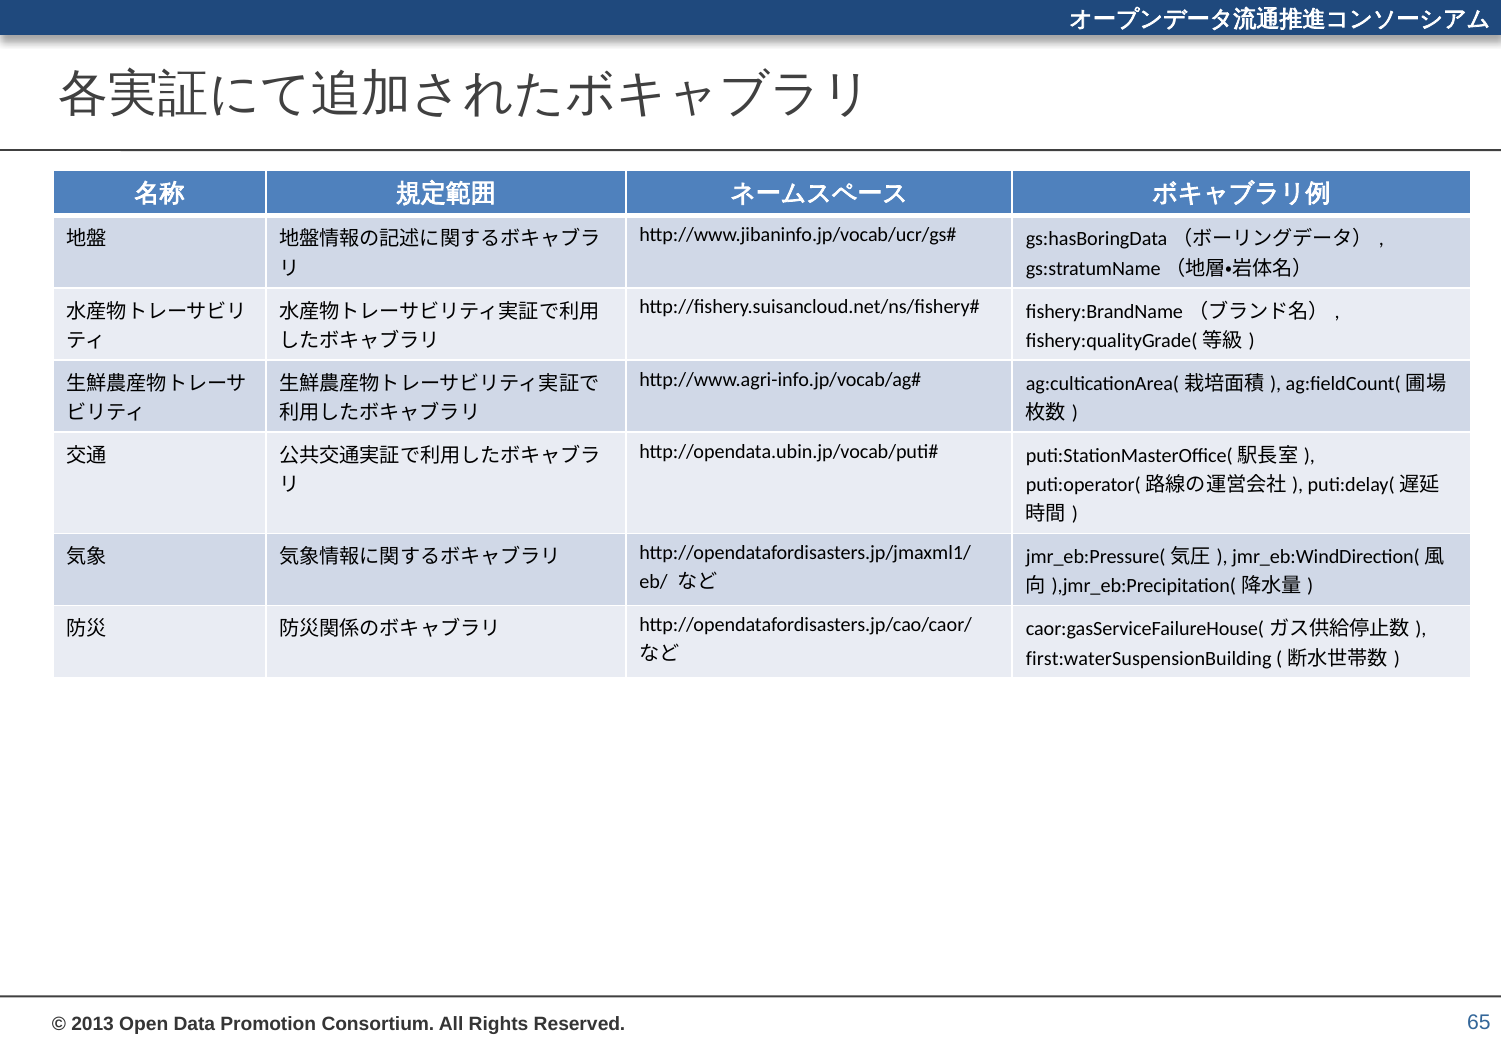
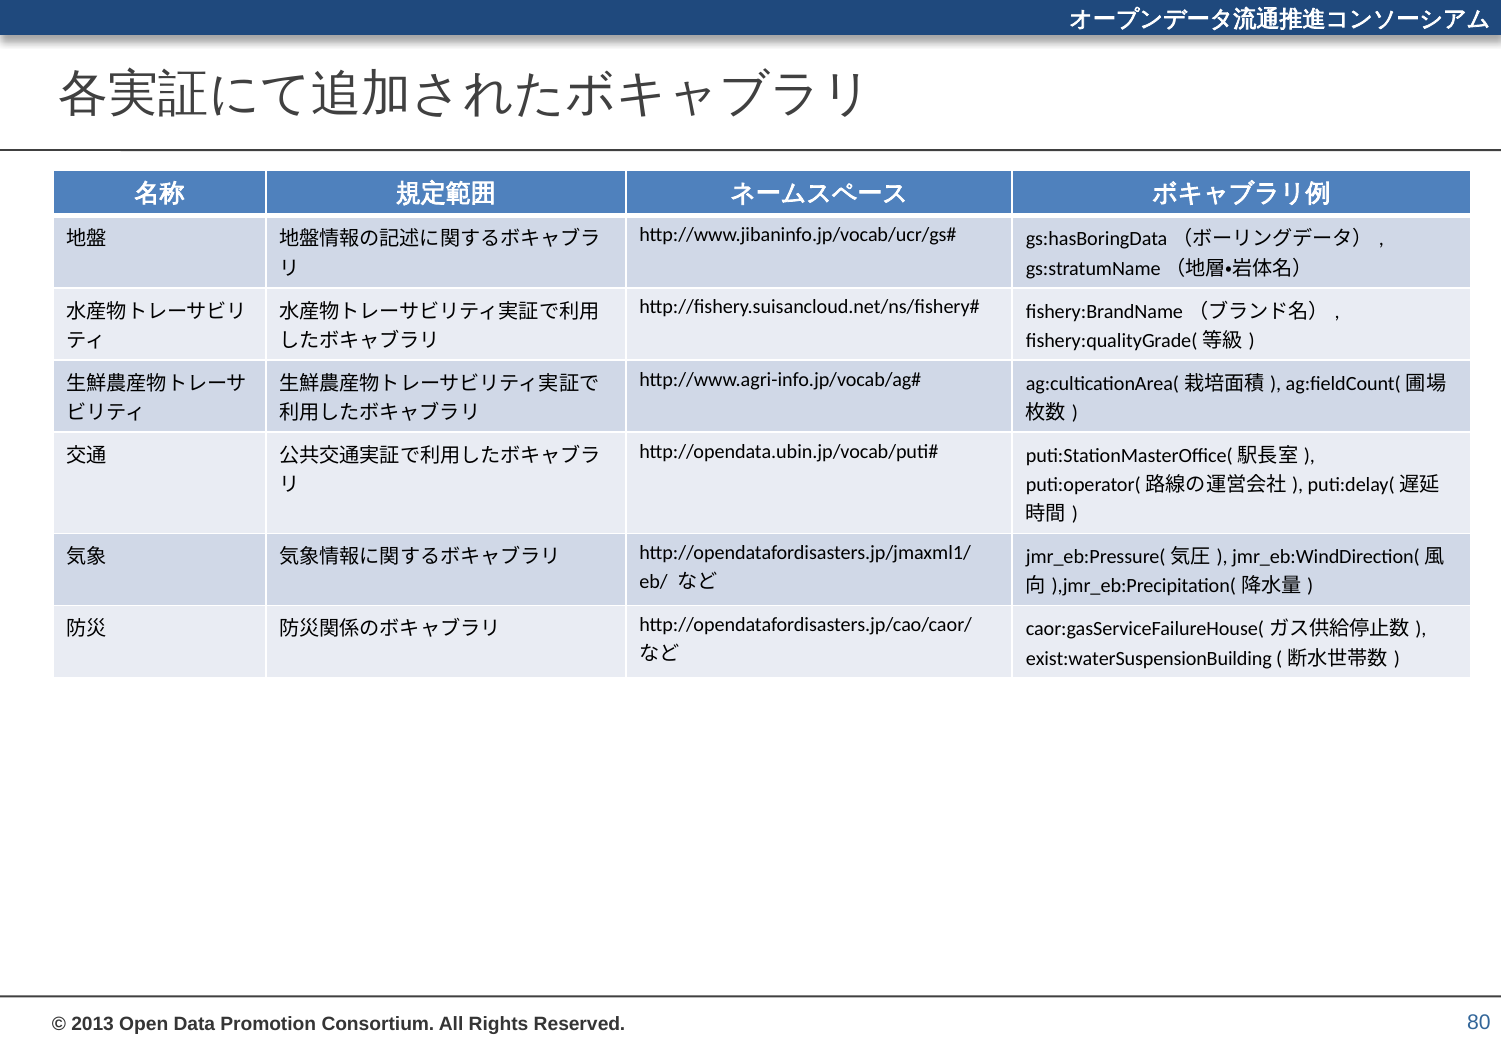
first:waterSuspensionBuilding: first:waterSuspensionBuilding -> exist:waterSuspensionBuilding (1149, 658)
65: 65 -> 80 (1479, 1023)
